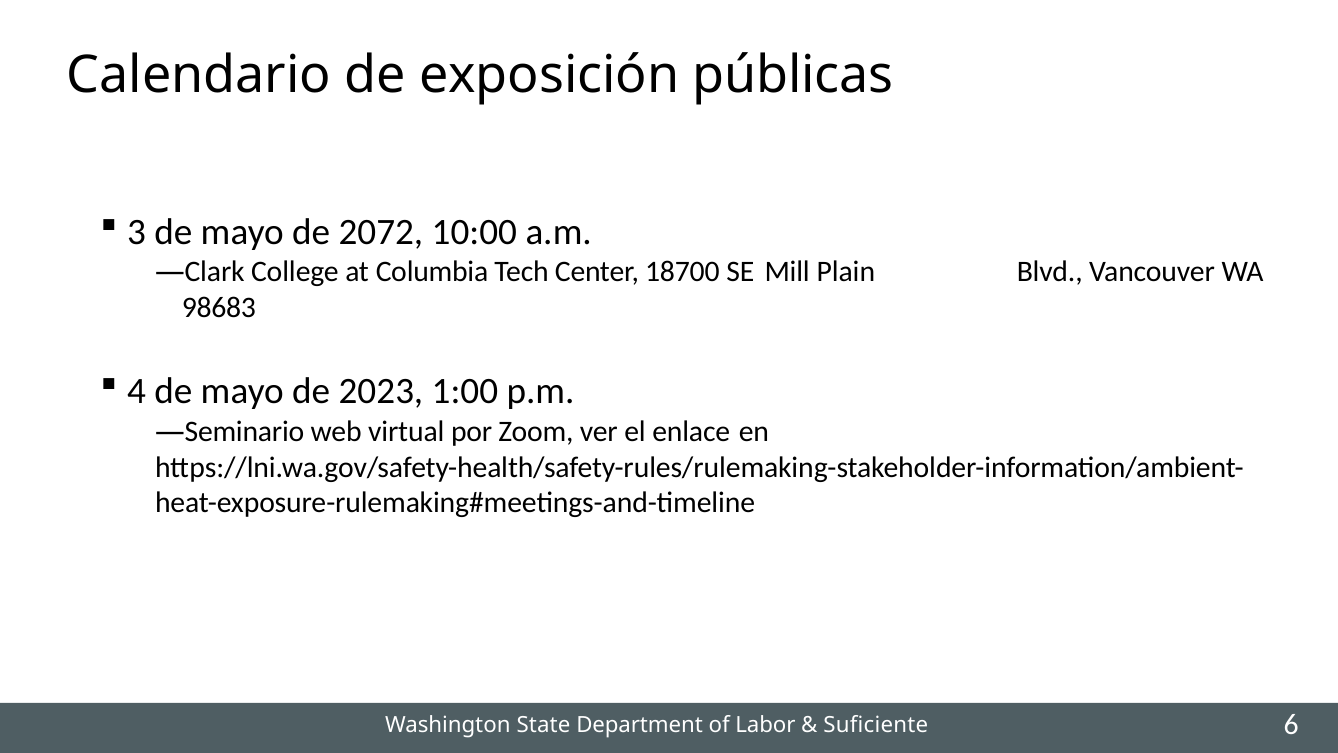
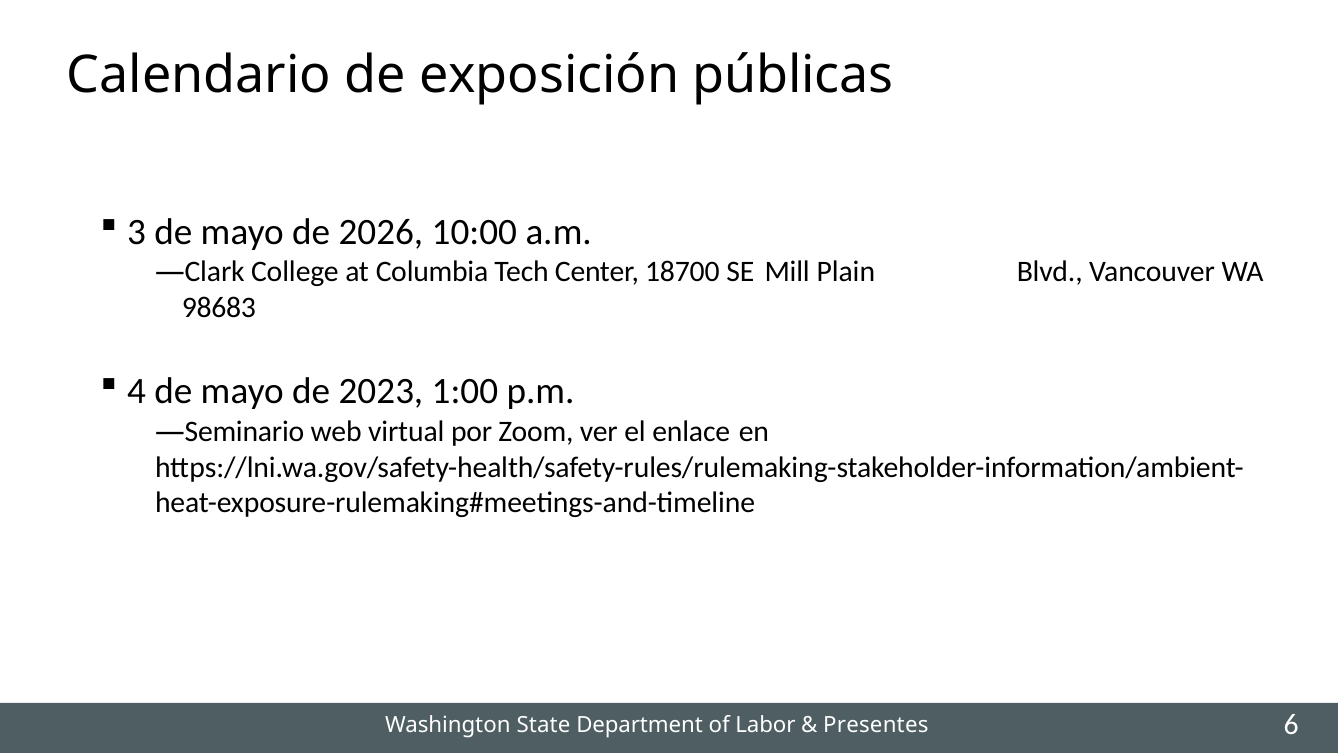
2072: 2072 -> 2026 (381, 232)
Suficiente: Suficiente -> Presentes (876, 725)
